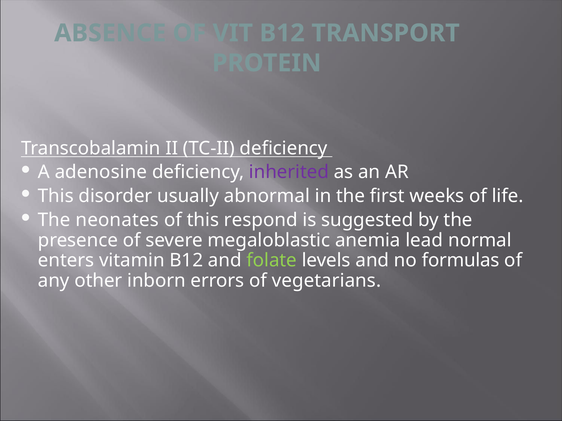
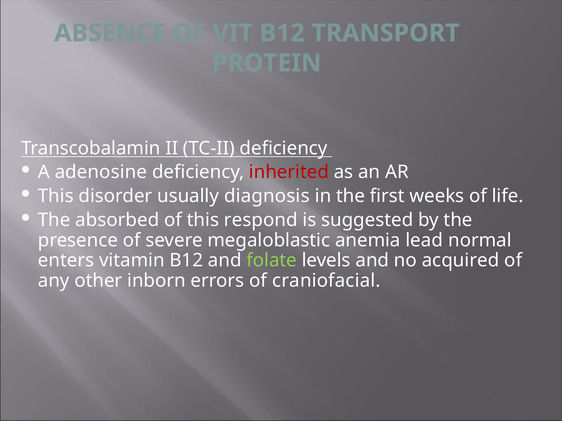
inherited colour: purple -> red (289, 172)
abnormal: abnormal -> diagnosis (267, 196)
neonates: neonates -> absorbed (117, 220)
formulas: formulas -> acquired (461, 261)
vegetarians: vegetarians -> craniofacial (326, 281)
